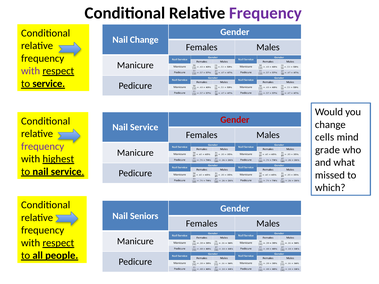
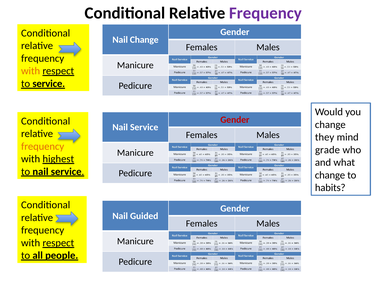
with colour: purple -> orange (31, 71)
cells: cells -> they (325, 137)
frequency colour: purple -> orange (43, 146)
missed: missed -> change (330, 175)
which: which -> habits (330, 188)
Seniors: Seniors -> Guided (144, 216)
